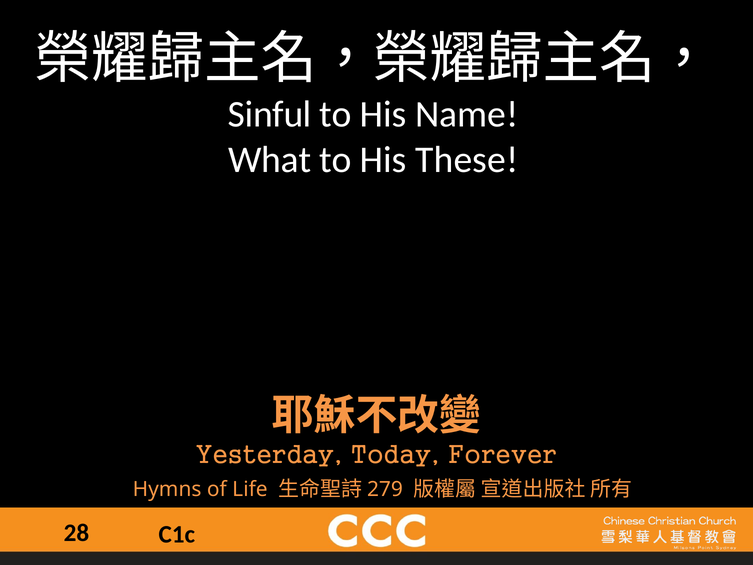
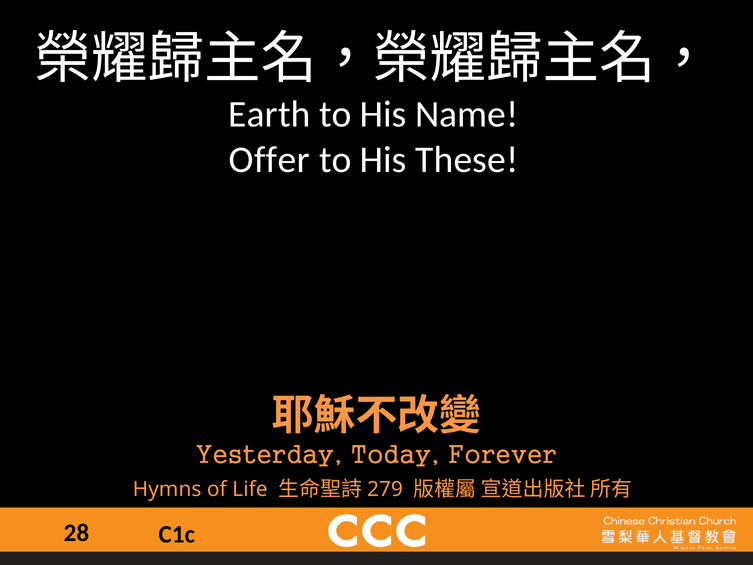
Sinful: Sinful -> Earth (269, 114)
What: What -> Offer (269, 160)
